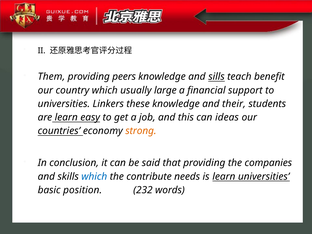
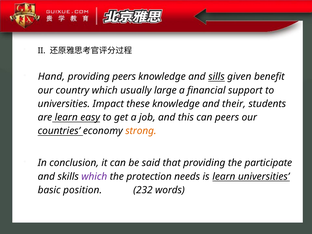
Them: Them -> Hand (51, 77)
teach: teach -> given (239, 77)
Linkers: Linkers -> Impact (108, 104)
can ideas: ideas -> peers (227, 117)
companies: companies -> participate (268, 163)
which colour: blue -> purple (94, 177)
contribute: contribute -> protection (149, 177)
